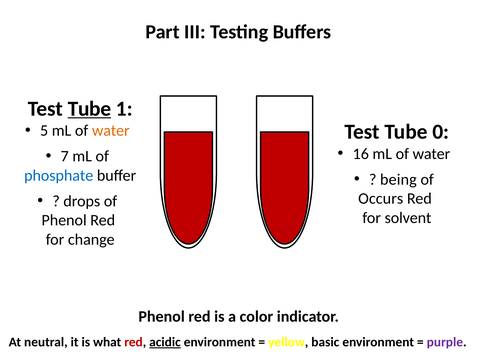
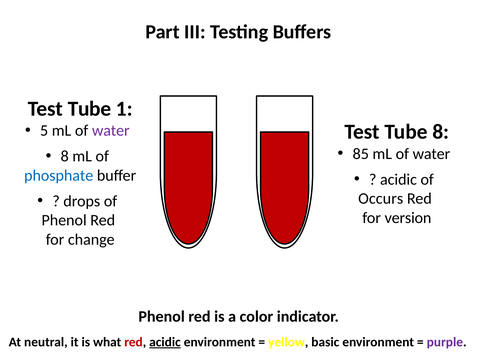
Tube underline: present -> none (89, 109)
water colour: orange -> purple (111, 131)
Tube 0: 0 -> 8 (441, 132)
16: 16 -> 85 (361, 154)
7: 7 -> 8 (65, 157)
being: being -> acidic (398, 180)
solvent: solvent -> version (408, 218)
